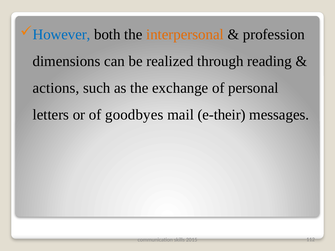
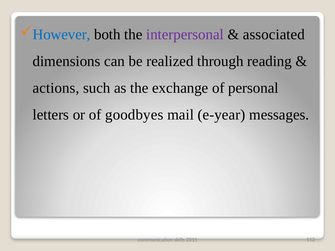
interpersonal colour: orange -> purple (185, 35)
profession: profession -> associated (274, 35)
e-their: e-their -> e-year (221, 115)
